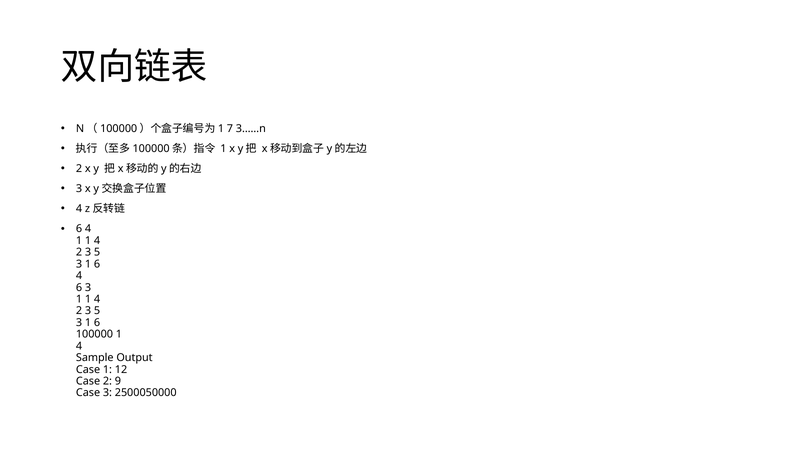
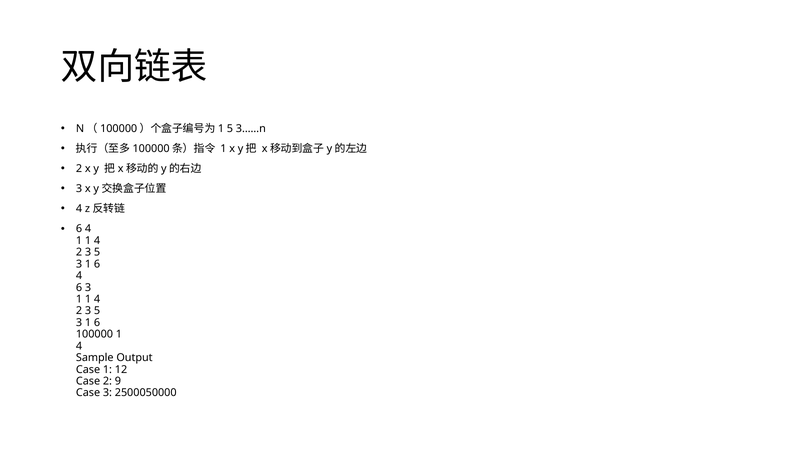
7: 7 -> 5 (230, 129)
